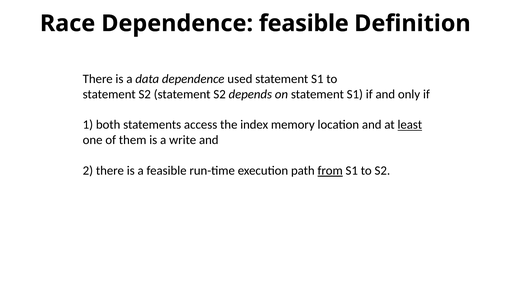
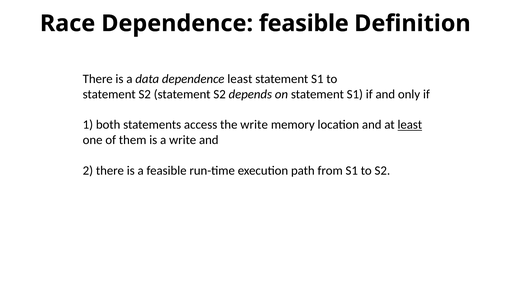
dependence used: used -> least (240, 79)
the index: index -> write (254, 125)
from underline: present -> none (330, 171)
